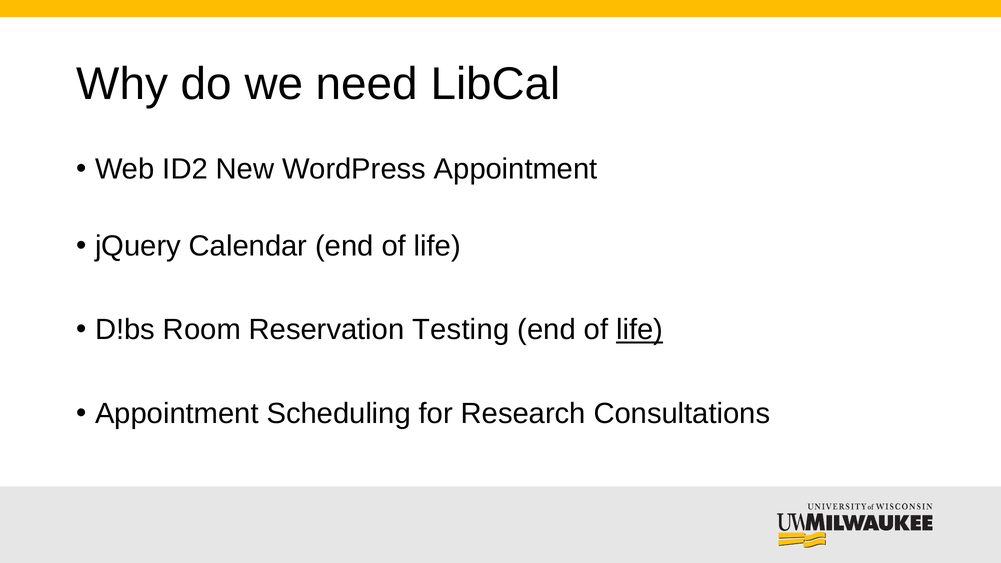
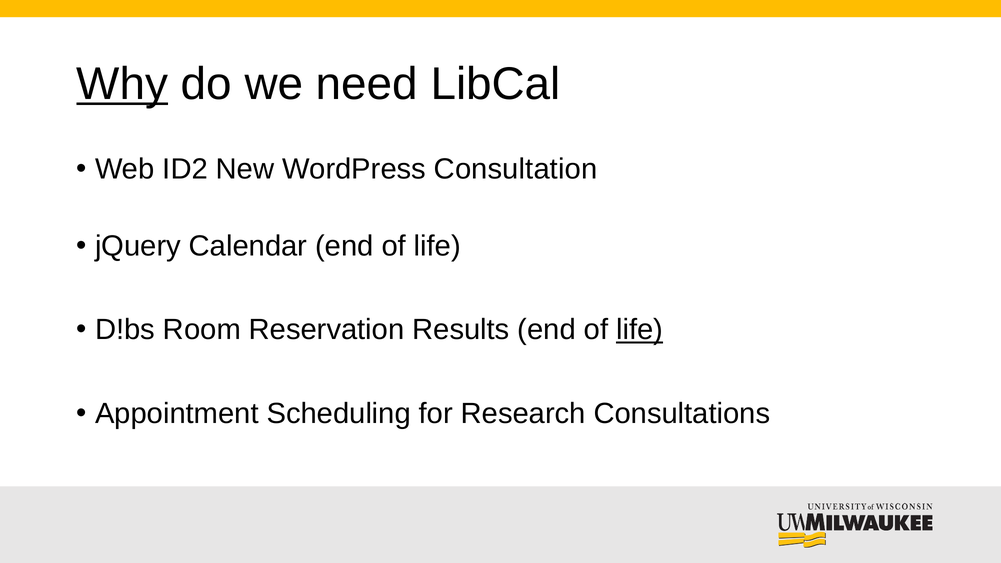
Why underline: none -> present (122, 84)
WordPress Appointment: Appointment -> Consultation (516, 169)
Testing: Testing -> Results (461, 330)
